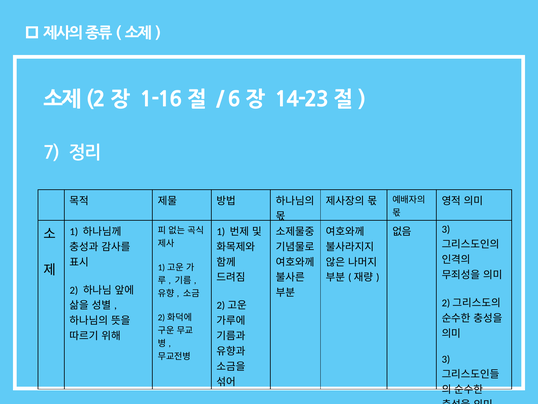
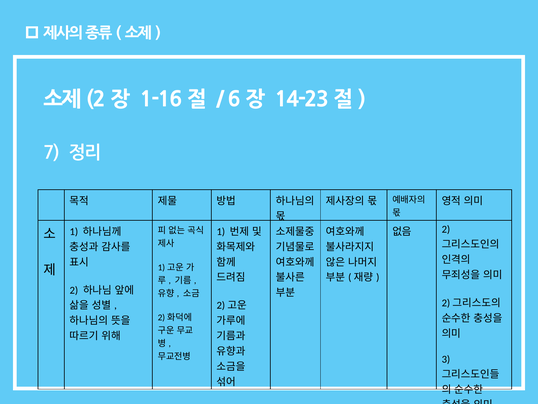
3: 3 -> 2 (446, 229)
